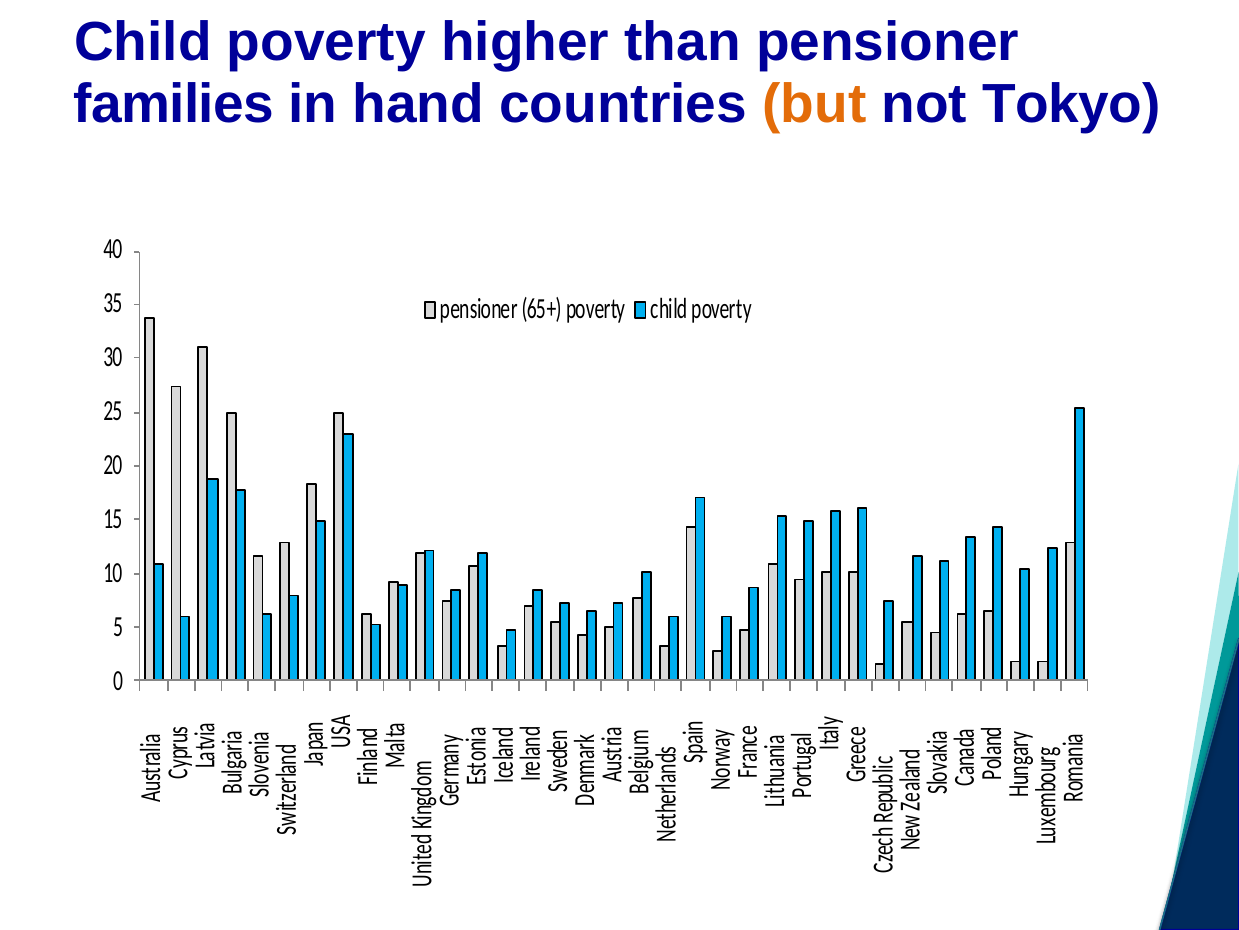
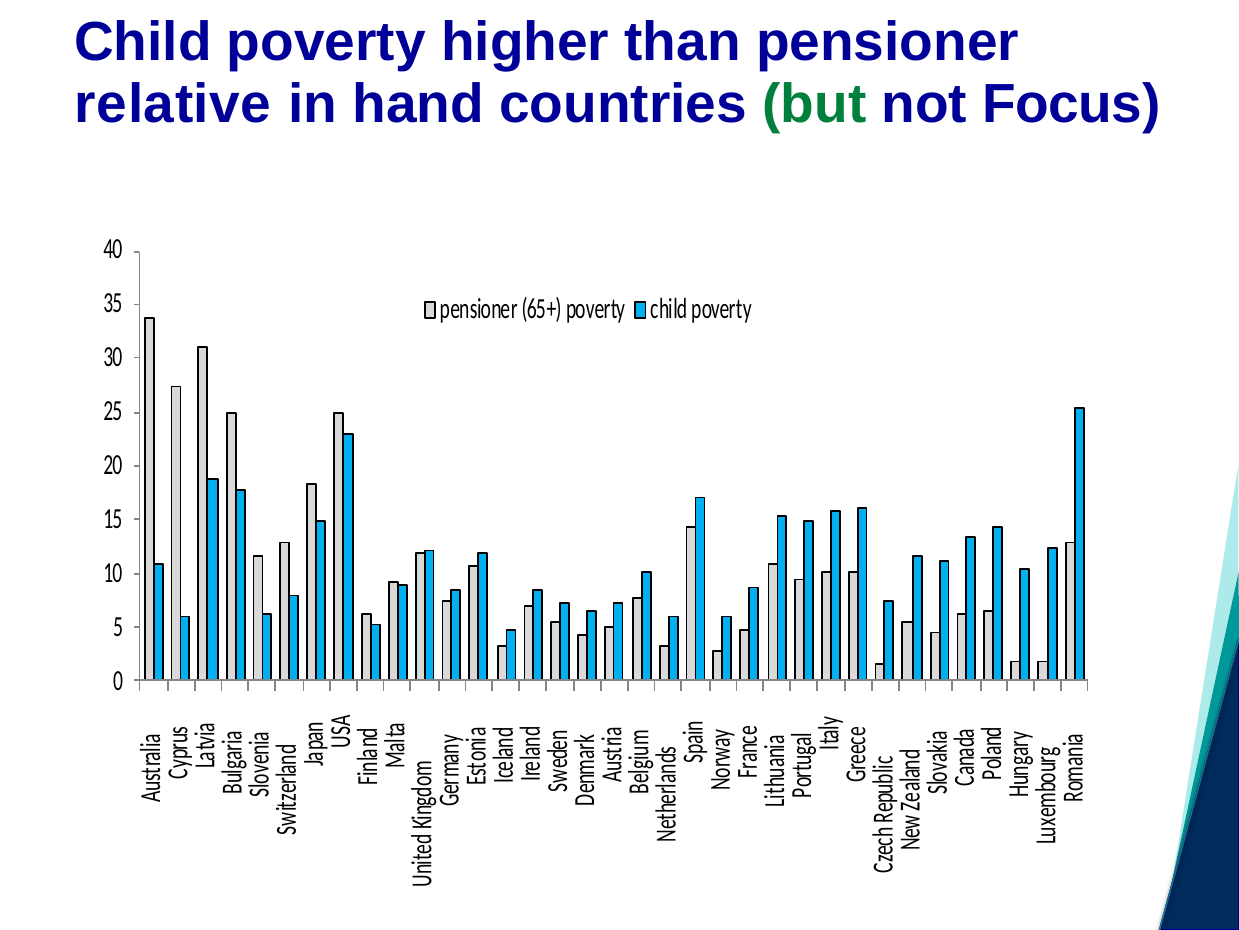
families: families -> relative (173, 104)
but colour: orange -> green (814, 104)
Tokyo: Tokyo -> Focus (1071, 104)
